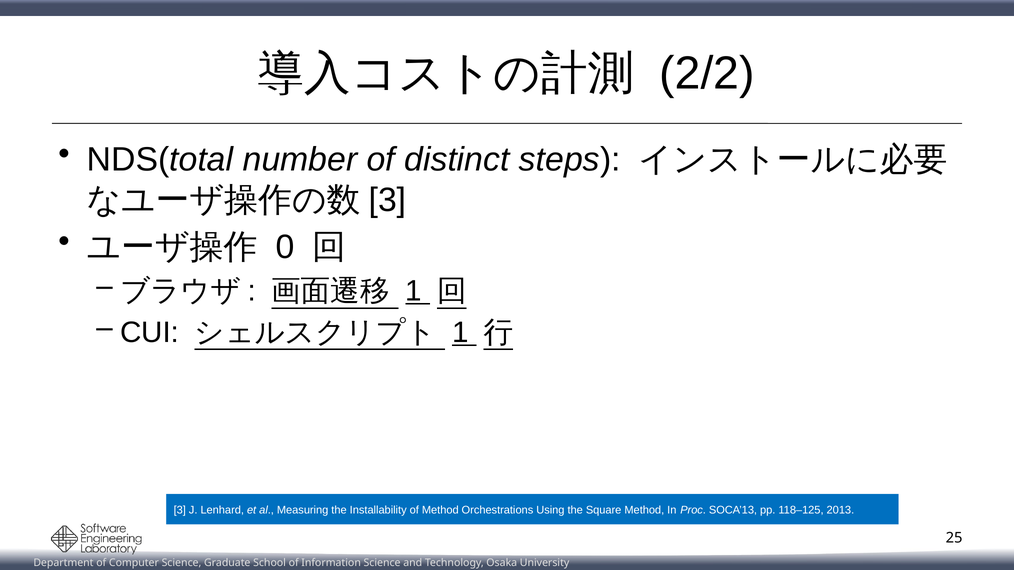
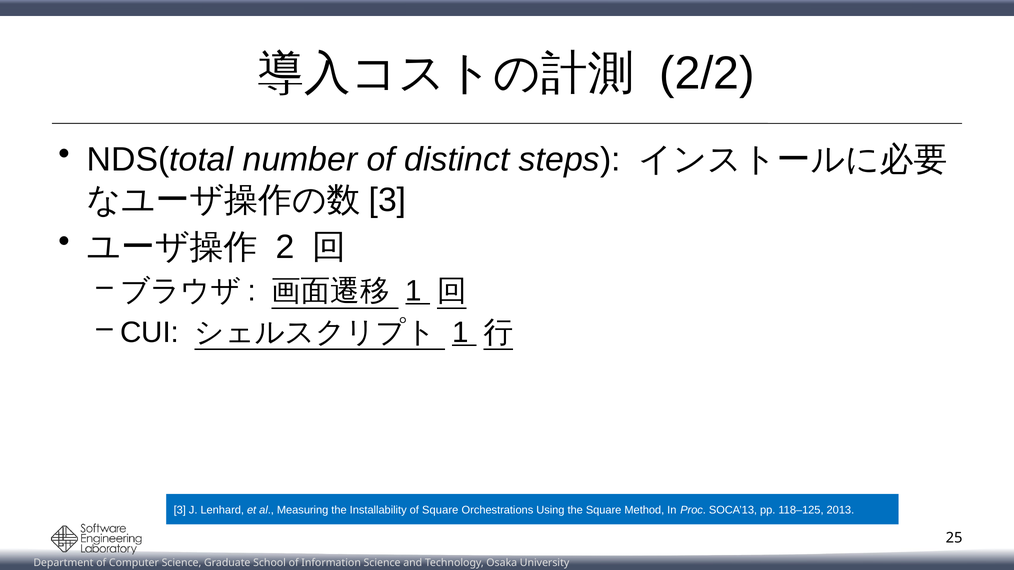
0: 0 -> 2 (285, 247)
of Method: Method -> Square (440, 510)
